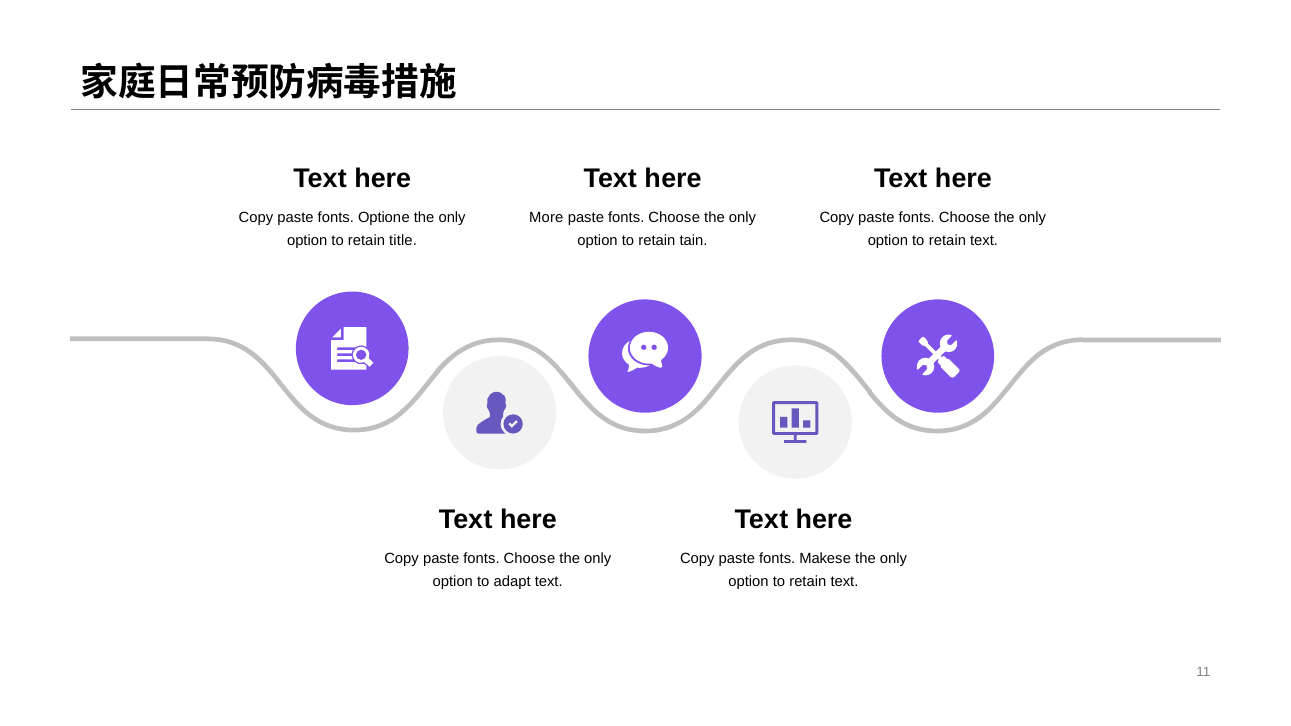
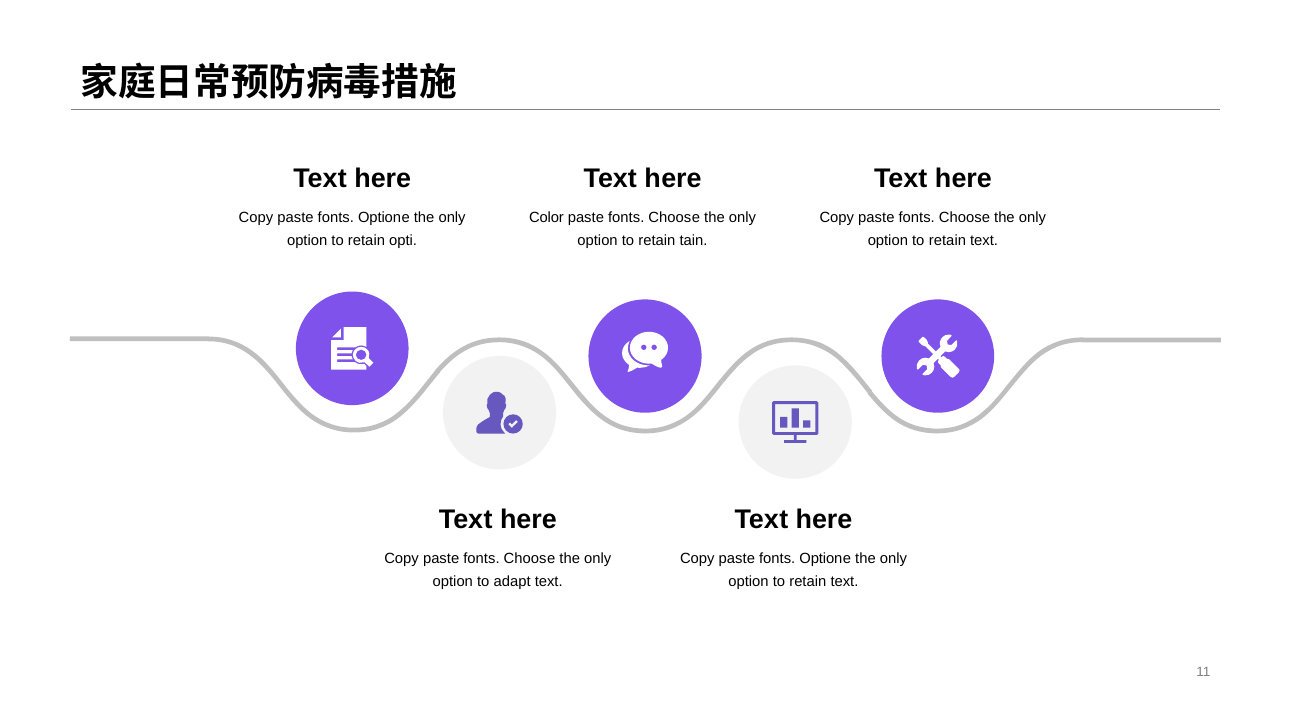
More: More -> Color (546, 217)
title: title -> opti (403, 240)
Makes: Makes -> Option (821, 558)
